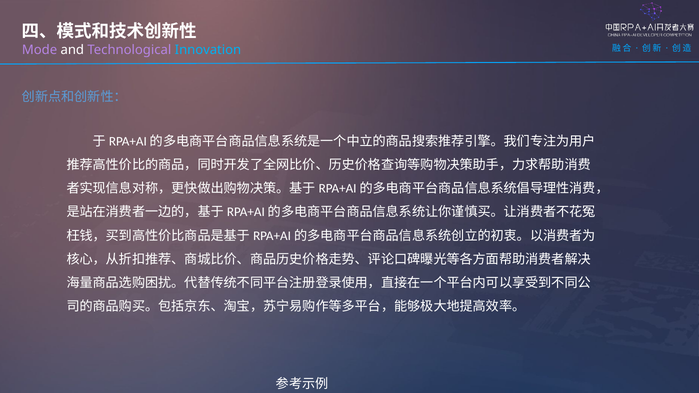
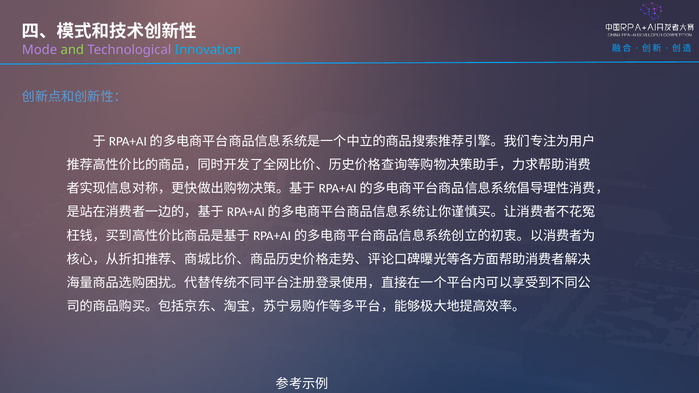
and colour: white -> light green (72, 50)
